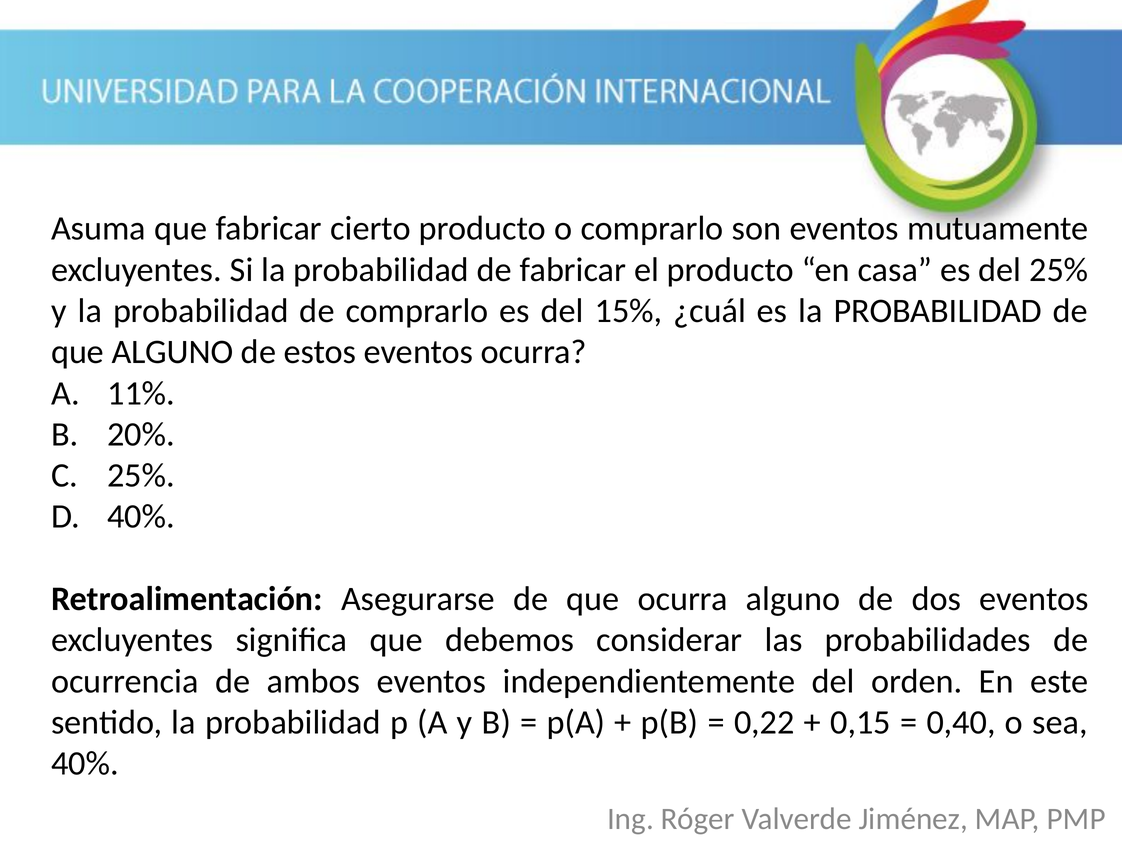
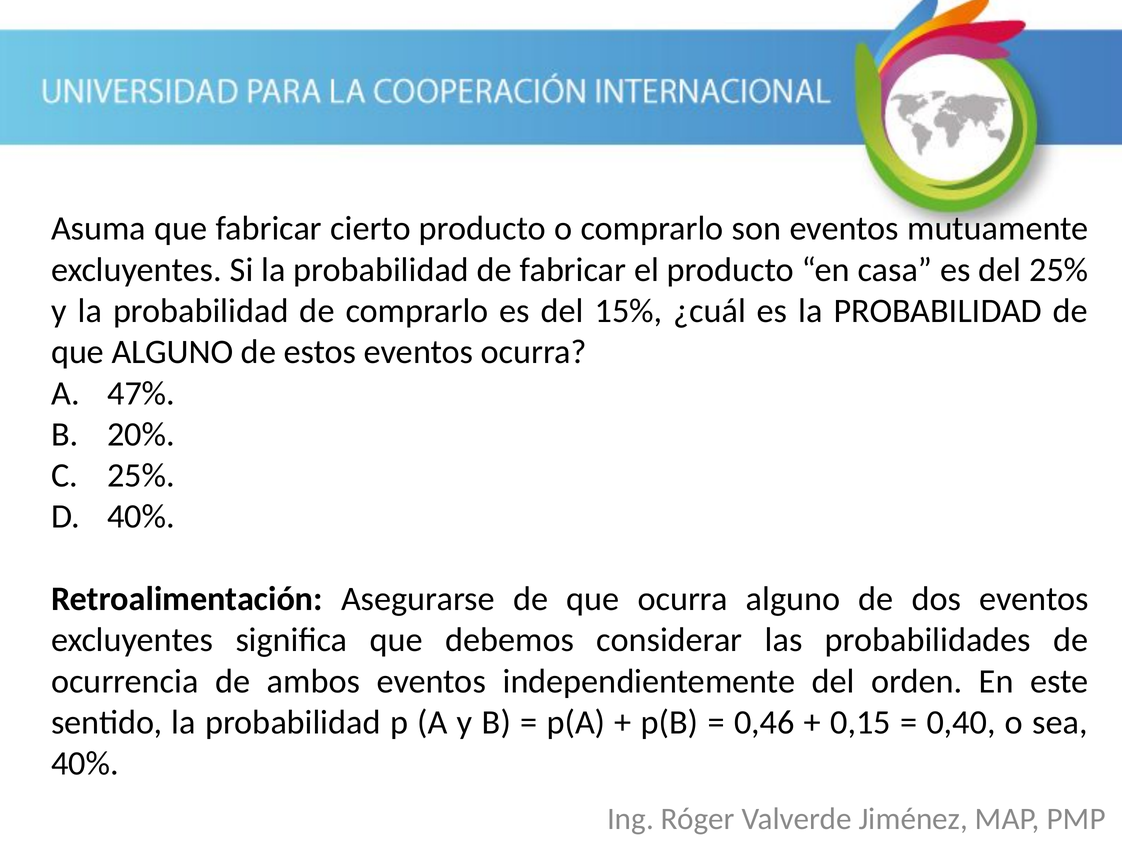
11%: 11% -> 47% (141, 393)
0,22: 0,22 -> 0,46 (764, 722)
